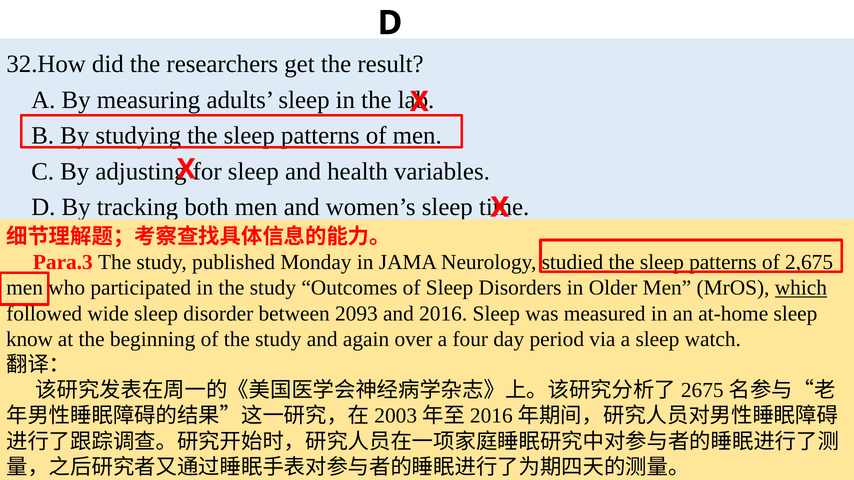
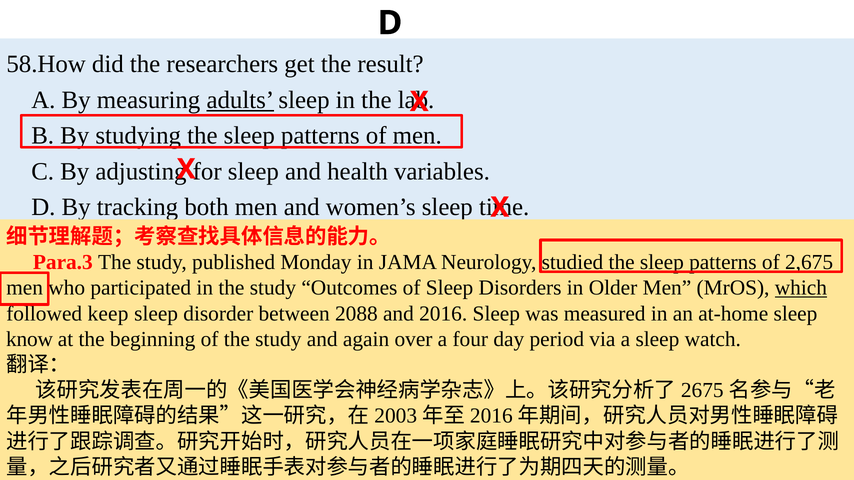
32.How: 32.How -> 58.How (46, 64)
adults underline: none -> present (240, 100)
wide: wide -> keep (108, 314)
2093: 2093 -> 2088 (356, 314)
